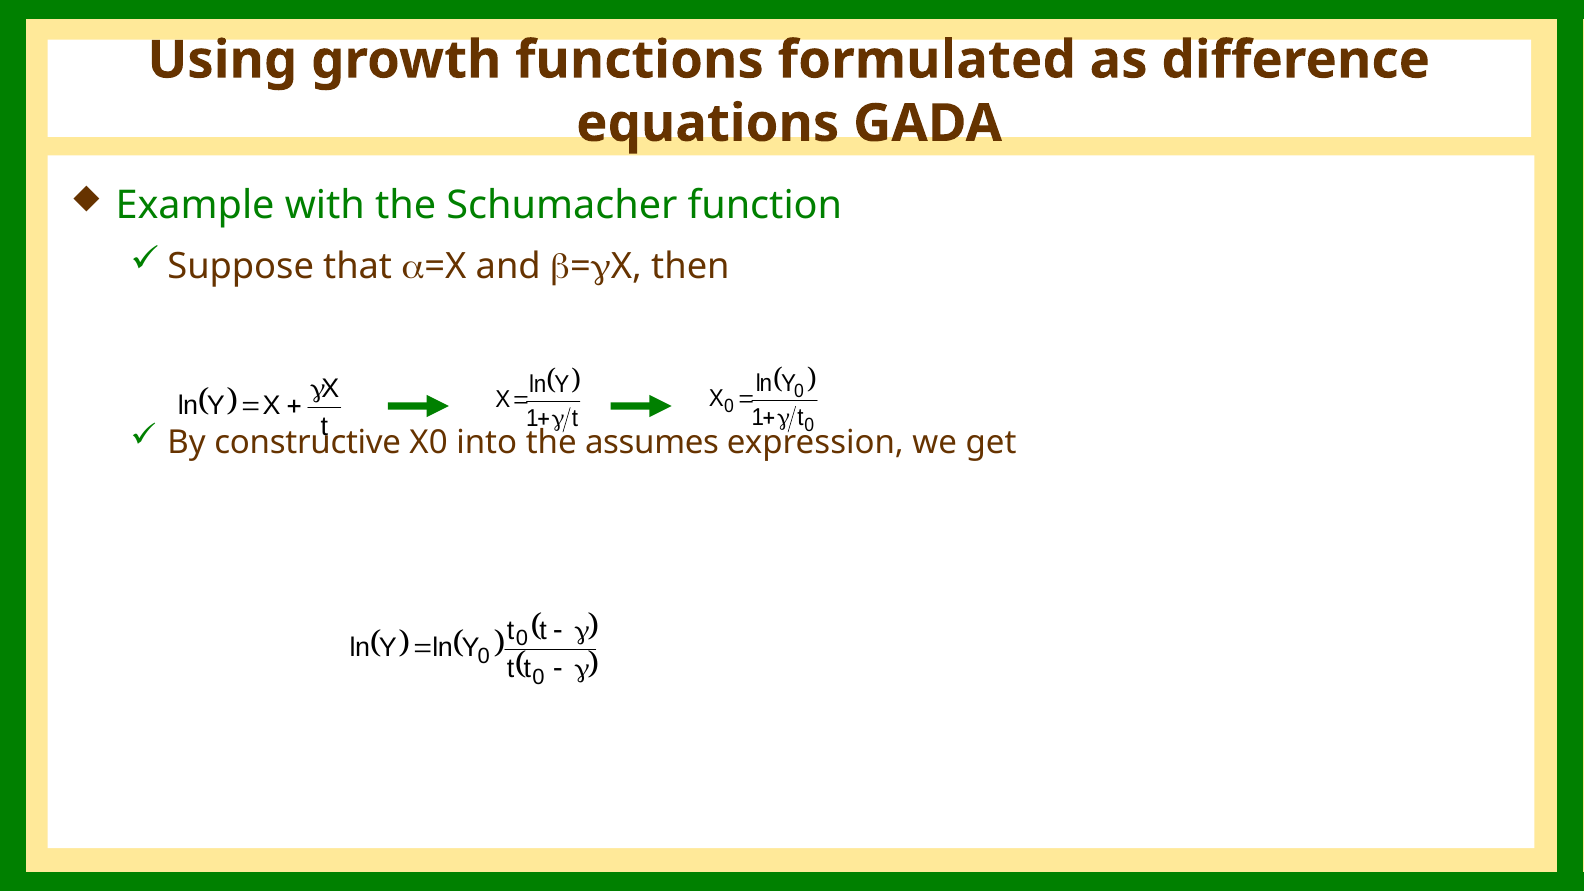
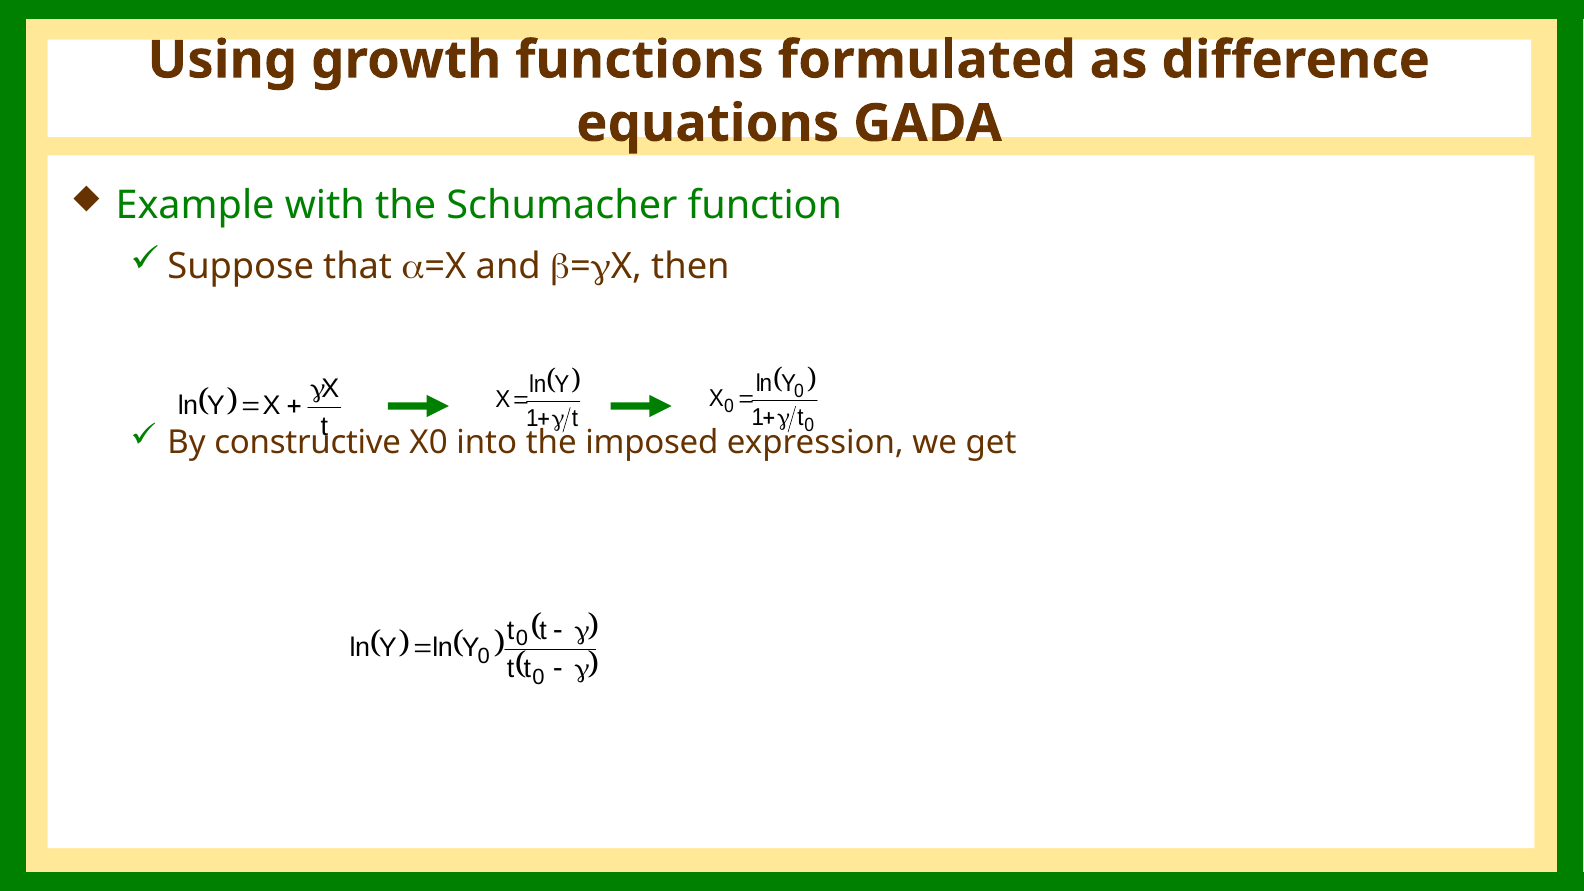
assumes: assumes -> imposed (652, 443)
